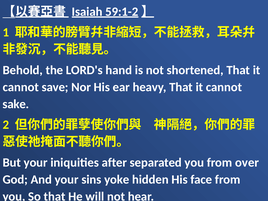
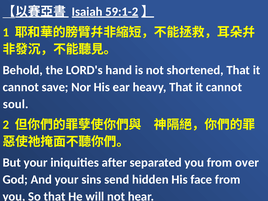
sake: sake -> soul (16, 104)
yoke: yoke -> send (117, 180)
